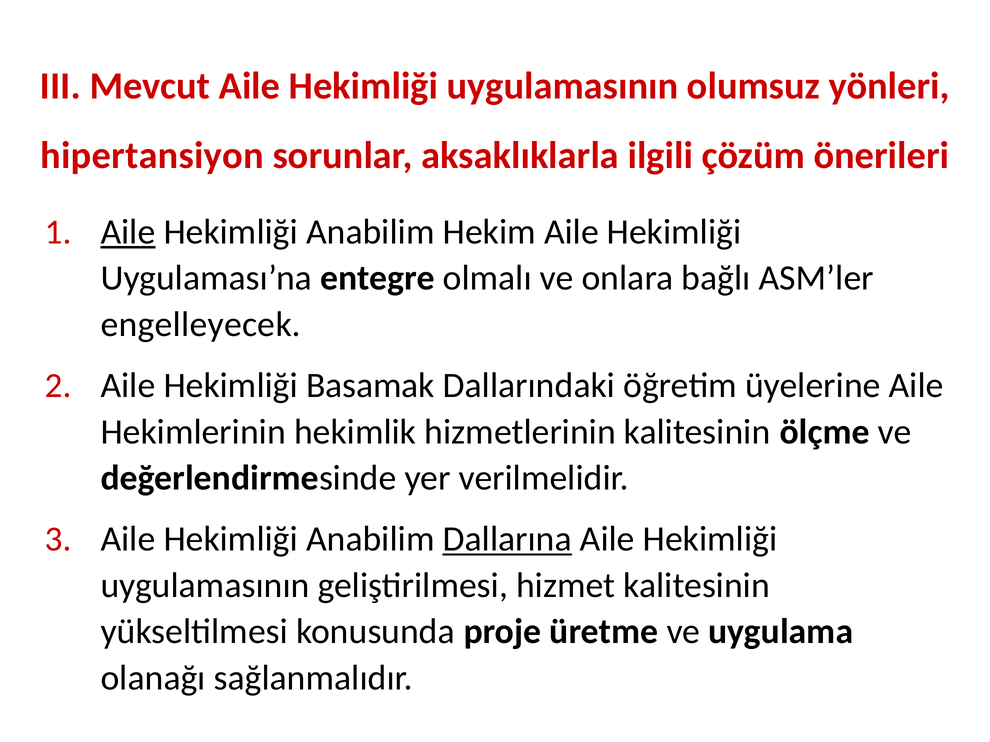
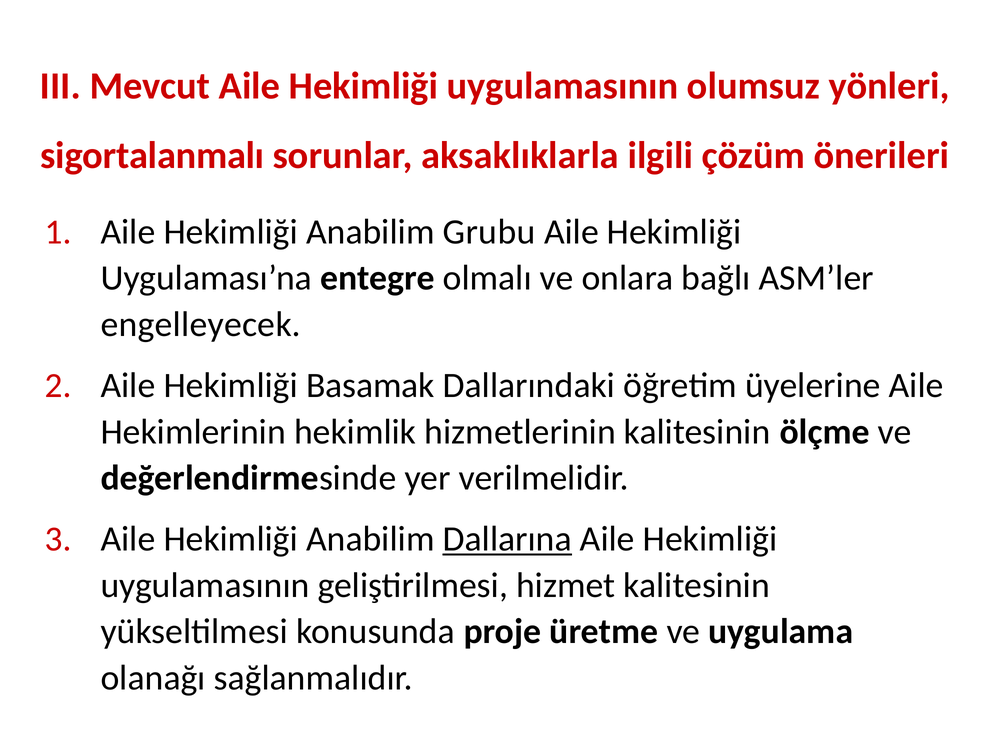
hipertansiyon: hipertansiyon -> sigortalanmalı (152, 156)
Aile underline: present -> none (128, 232)
Hekim: Hekim -> Grubu (489, 232)
